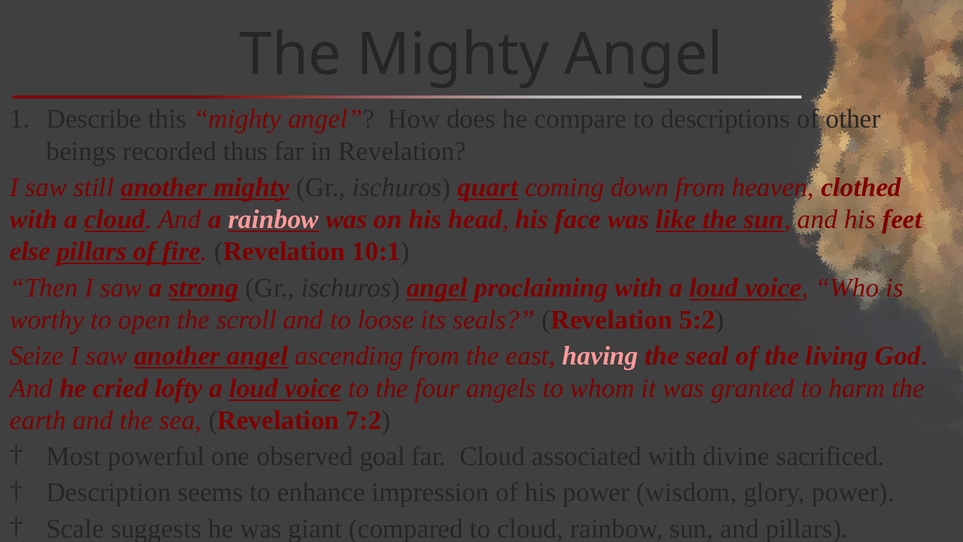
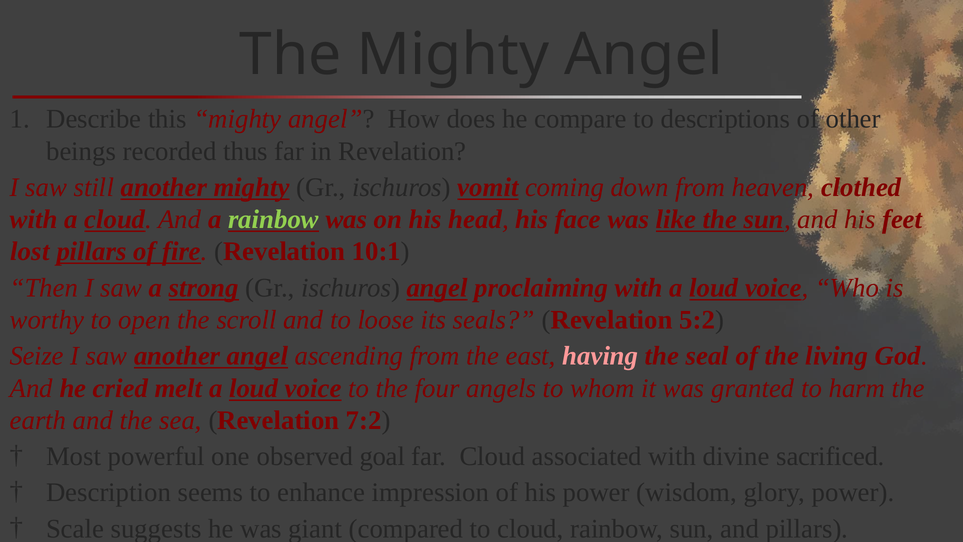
quart: quart -> vomit (488, 187)
rainbow colour: pink -> light green (273, 219)
else: else -> lost (30, 252)
lofty: lofty -> melt (178, 388)
